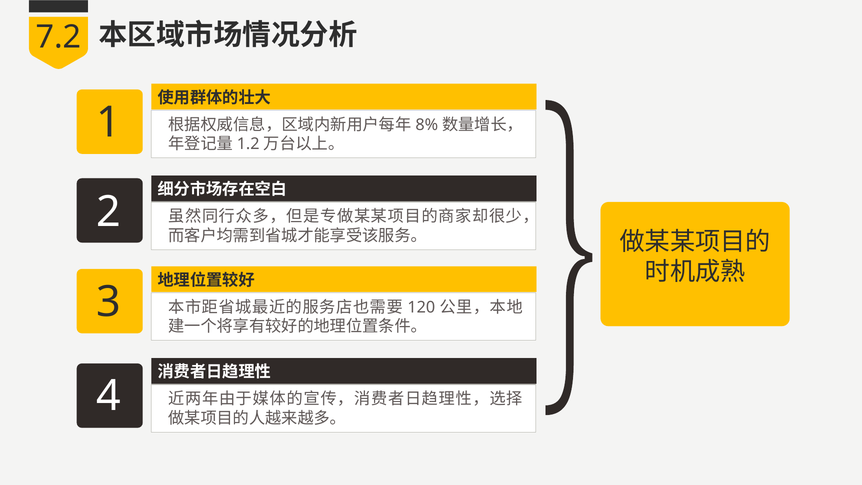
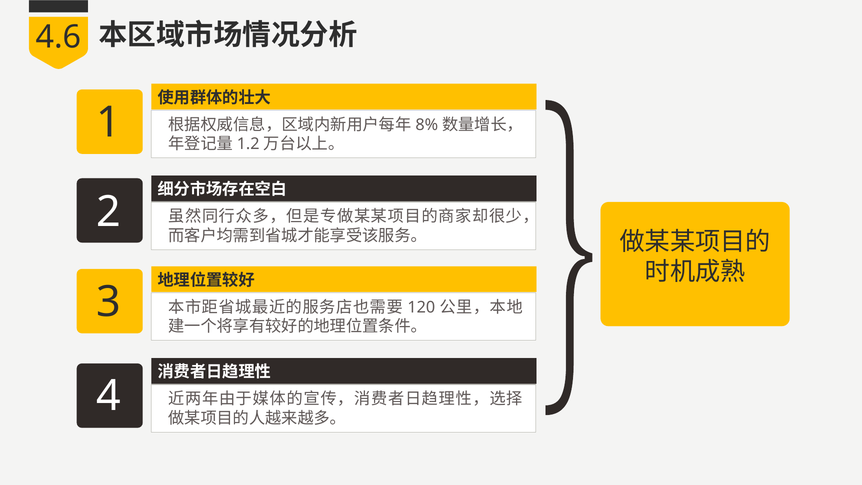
7.2: 7.2 -> 4.6 (58, 37)
